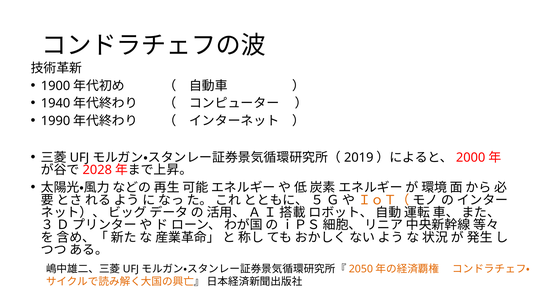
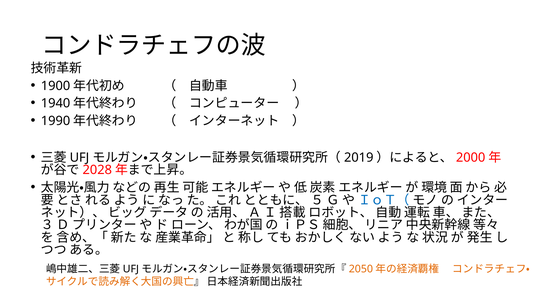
ＩｏＴ（ colour: orange -> blue (384, 200)
